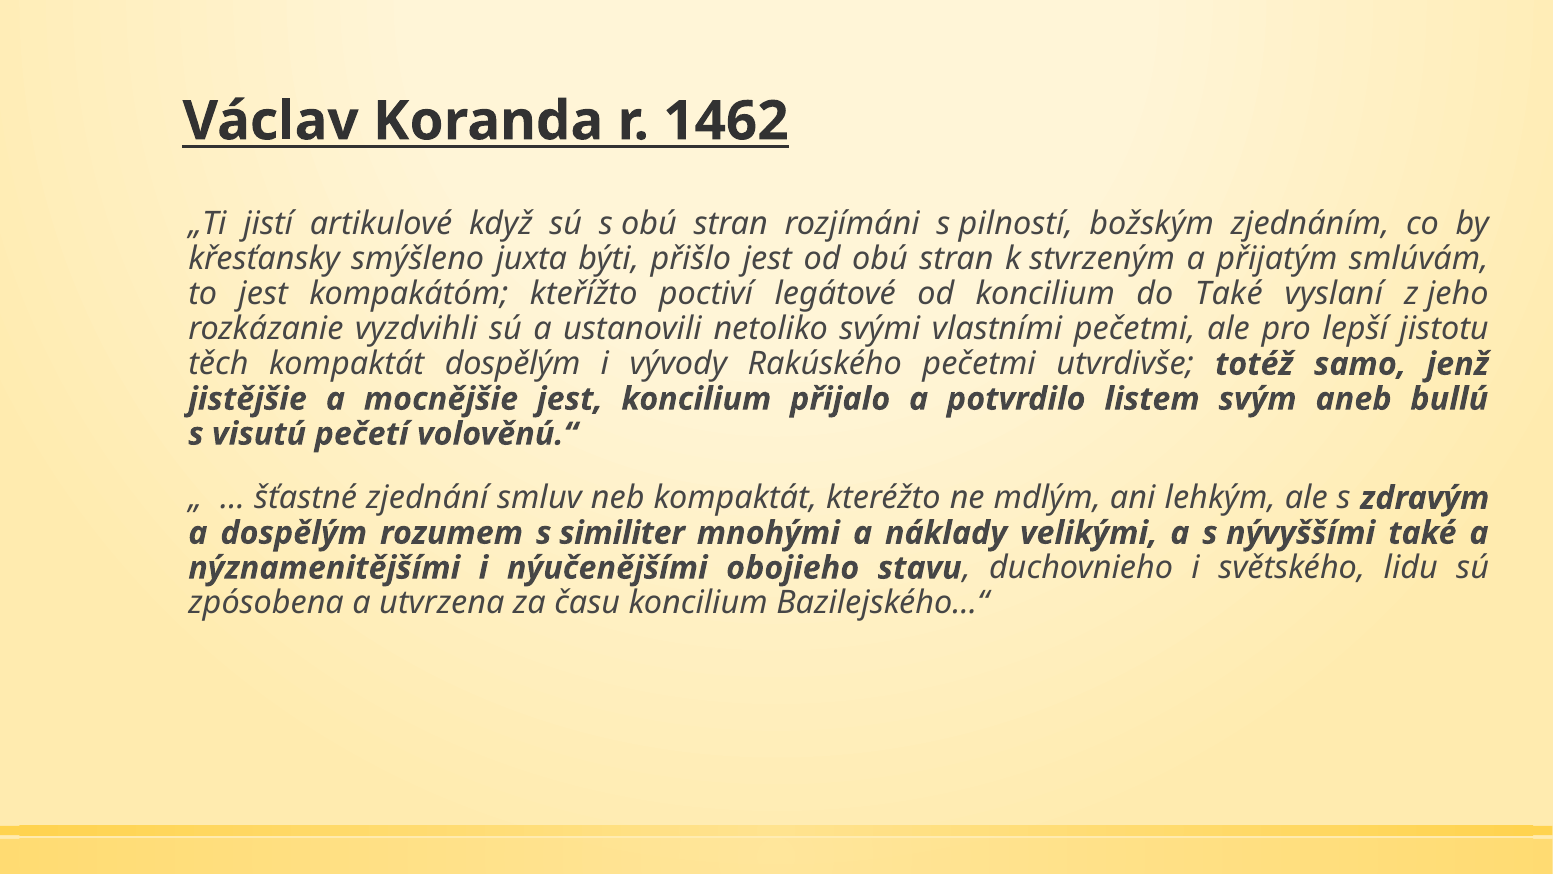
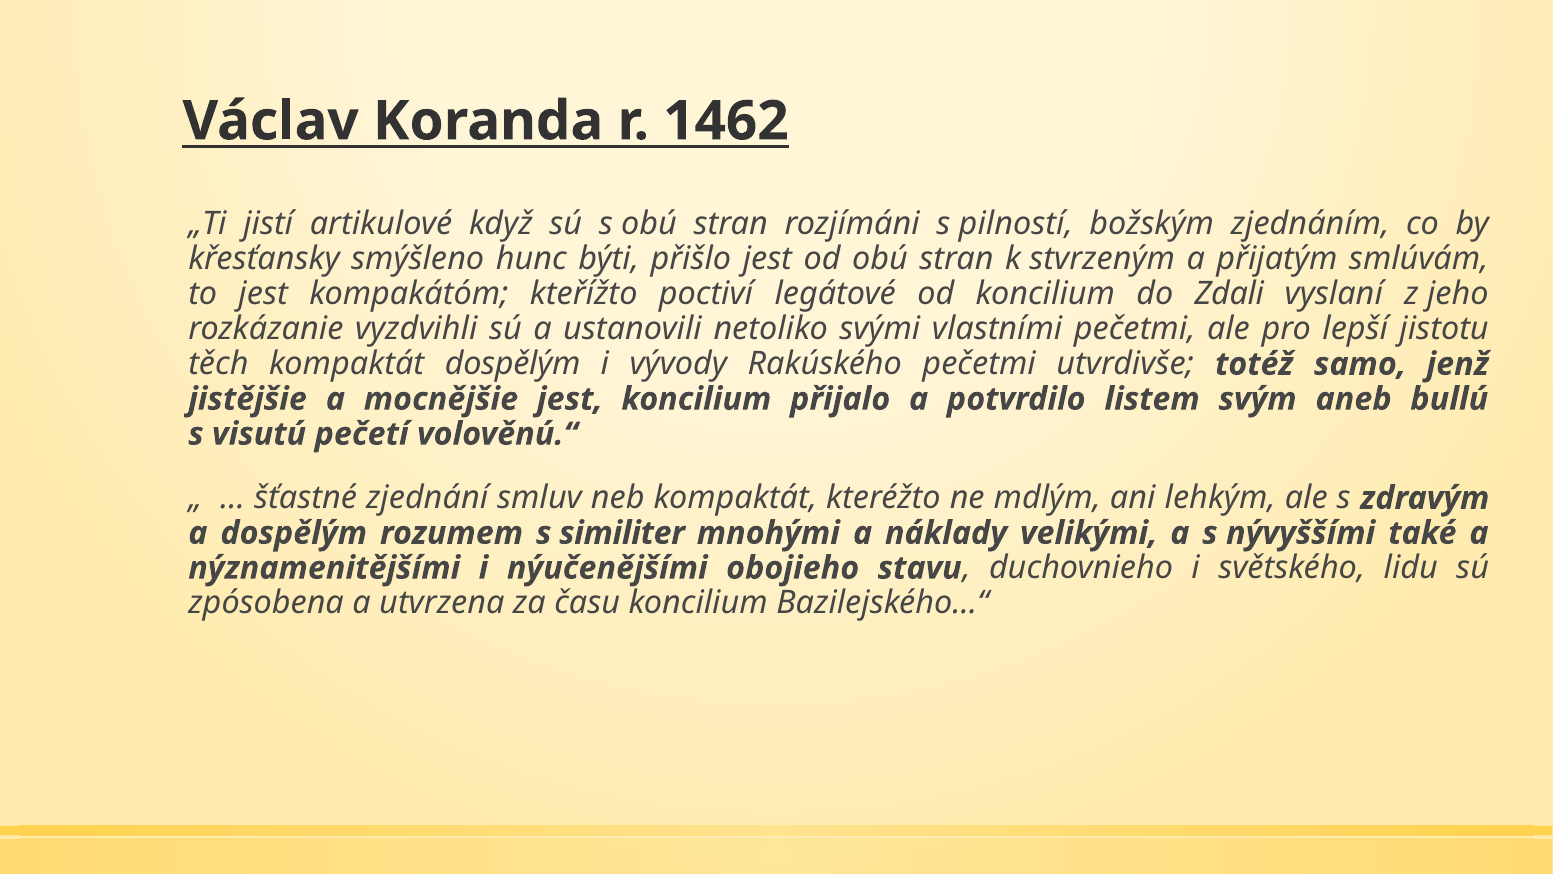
juxta: juxta -> hunc (531, 259)
do Také: Také -> Zdali (1229, 294)
